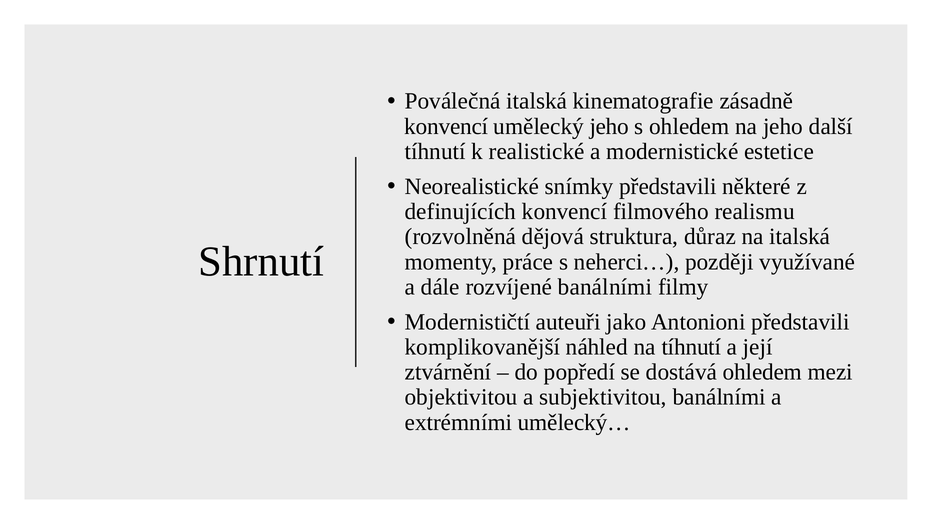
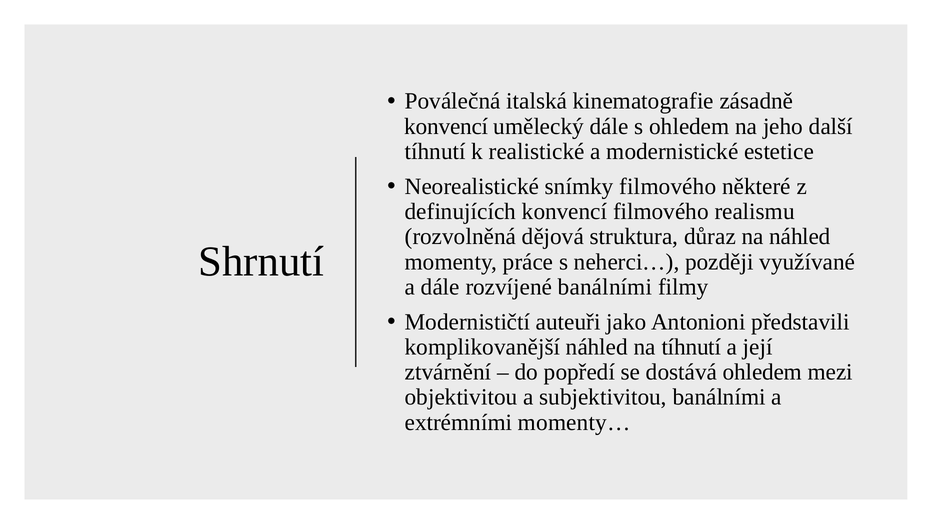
umělecký jeho: jeho -> dále (609, 126)
snímky představili: představili -> filmového (668, 187)
na italská: italská -> náhled (800, 237)
umělecký…: umělecký… -> momenty… (574, 423)
